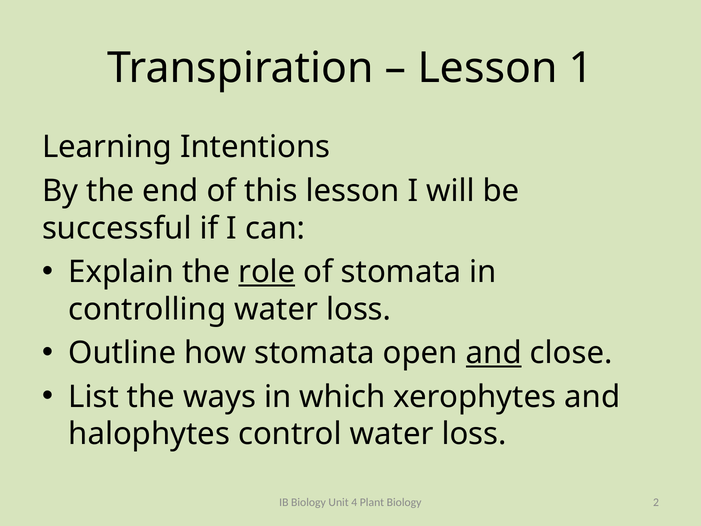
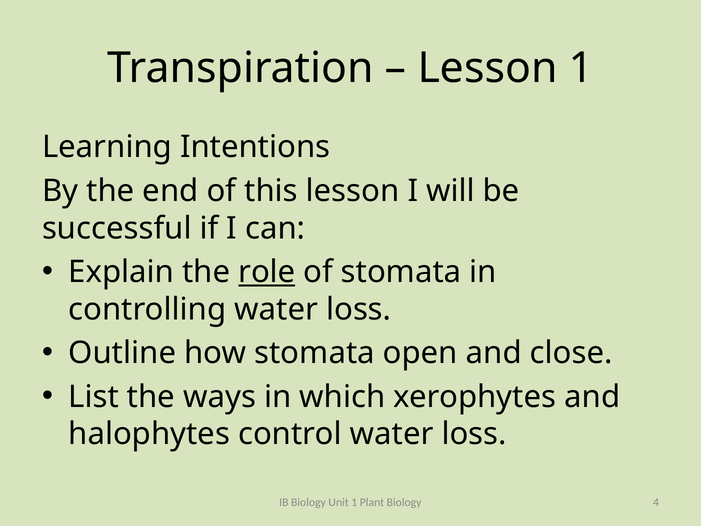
and underline: present -> none (494, 353)
Unit 4: 4 -> 1 (354, 502)
2: 2 -> 4 (656, 502)
